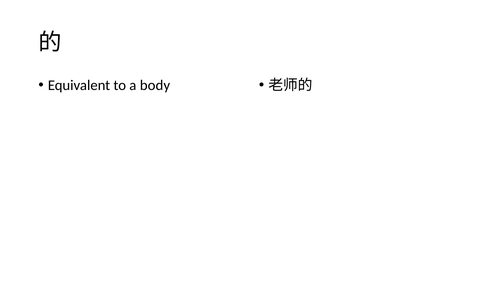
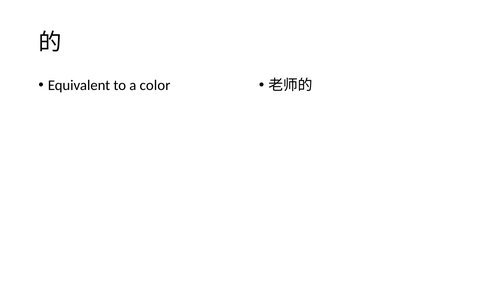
body: body -> color (155, 85)
